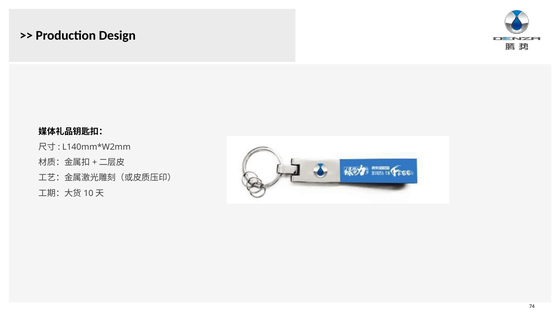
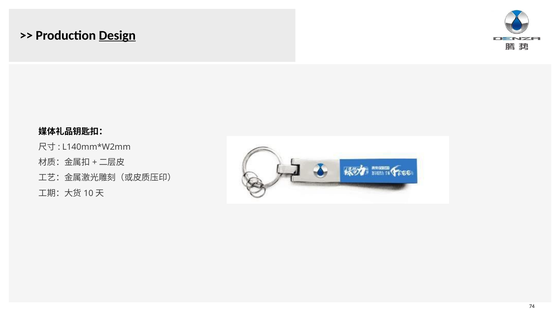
Design underline: none -> present (117, 35)
